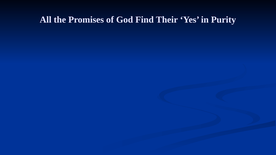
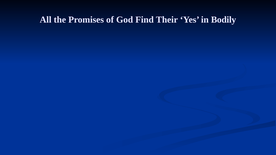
Purity: Purity -> Bodily (224, 20)
